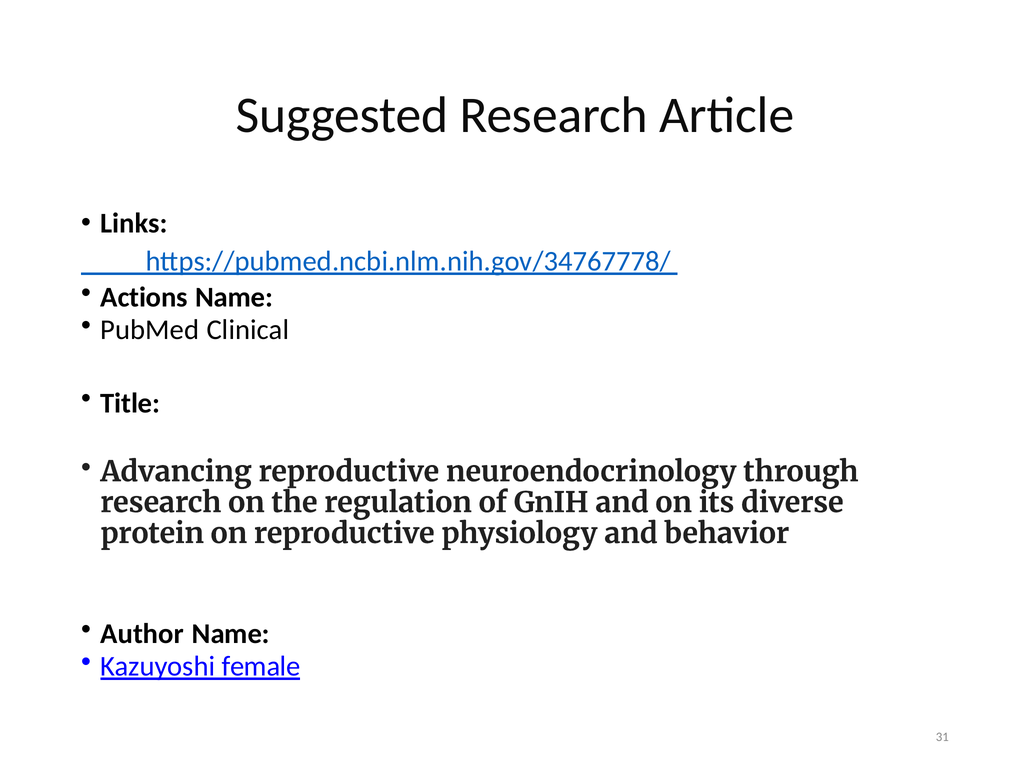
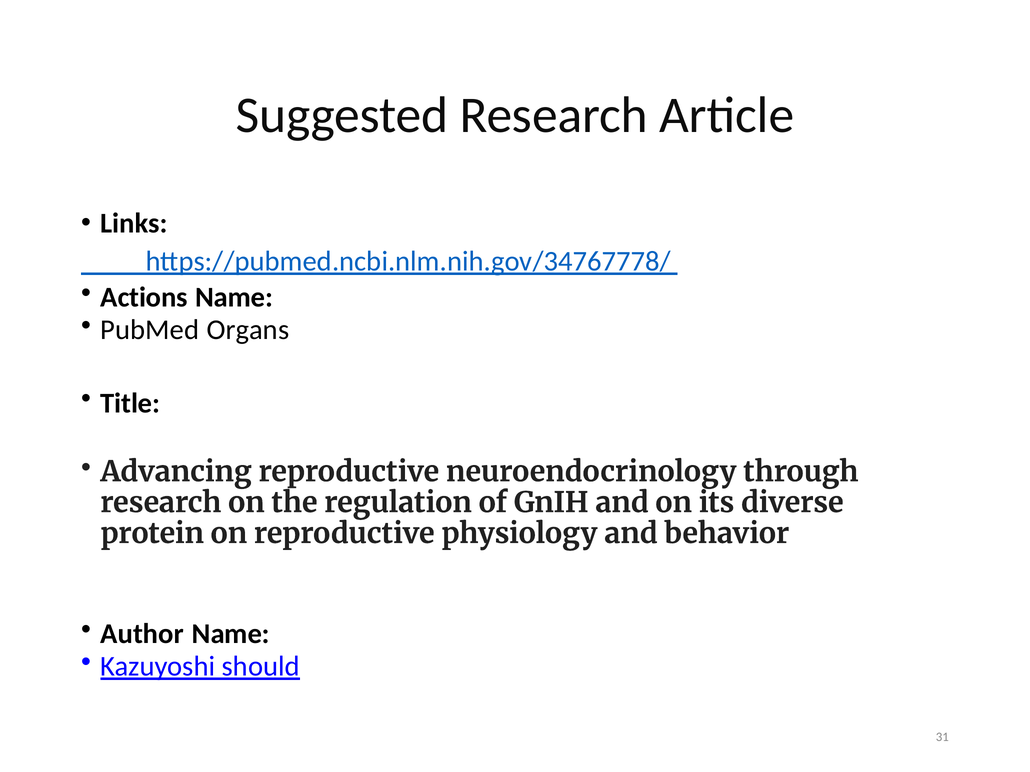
Clinical: Clinical -> Organs (248, 330)
female: female -> should (261, 667)
